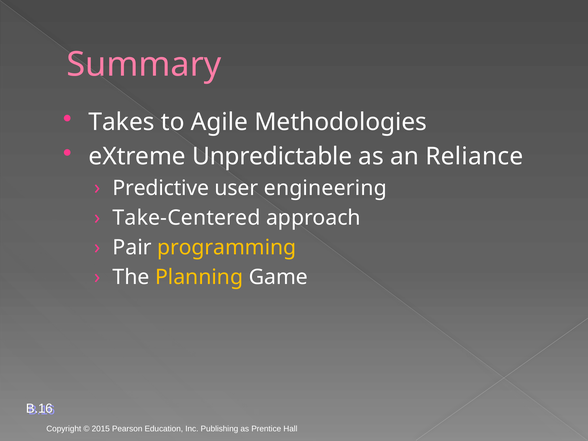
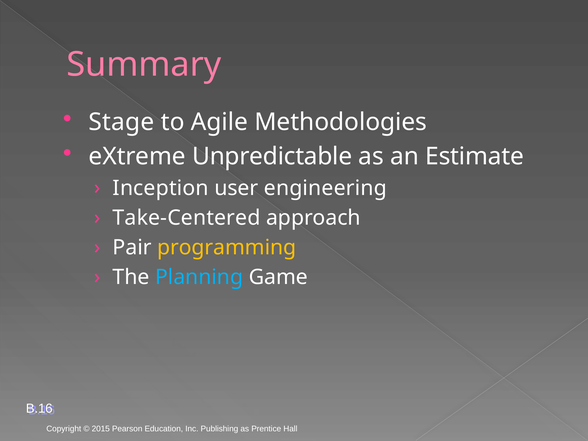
Takes: Takes -> Stage (121, 122)
Reliance: Reliance -> Estimate (475, 157)
Predictive: Predictive -> Inception (161, 188)
Planning colour: yellow -> light blue (199, 277)
